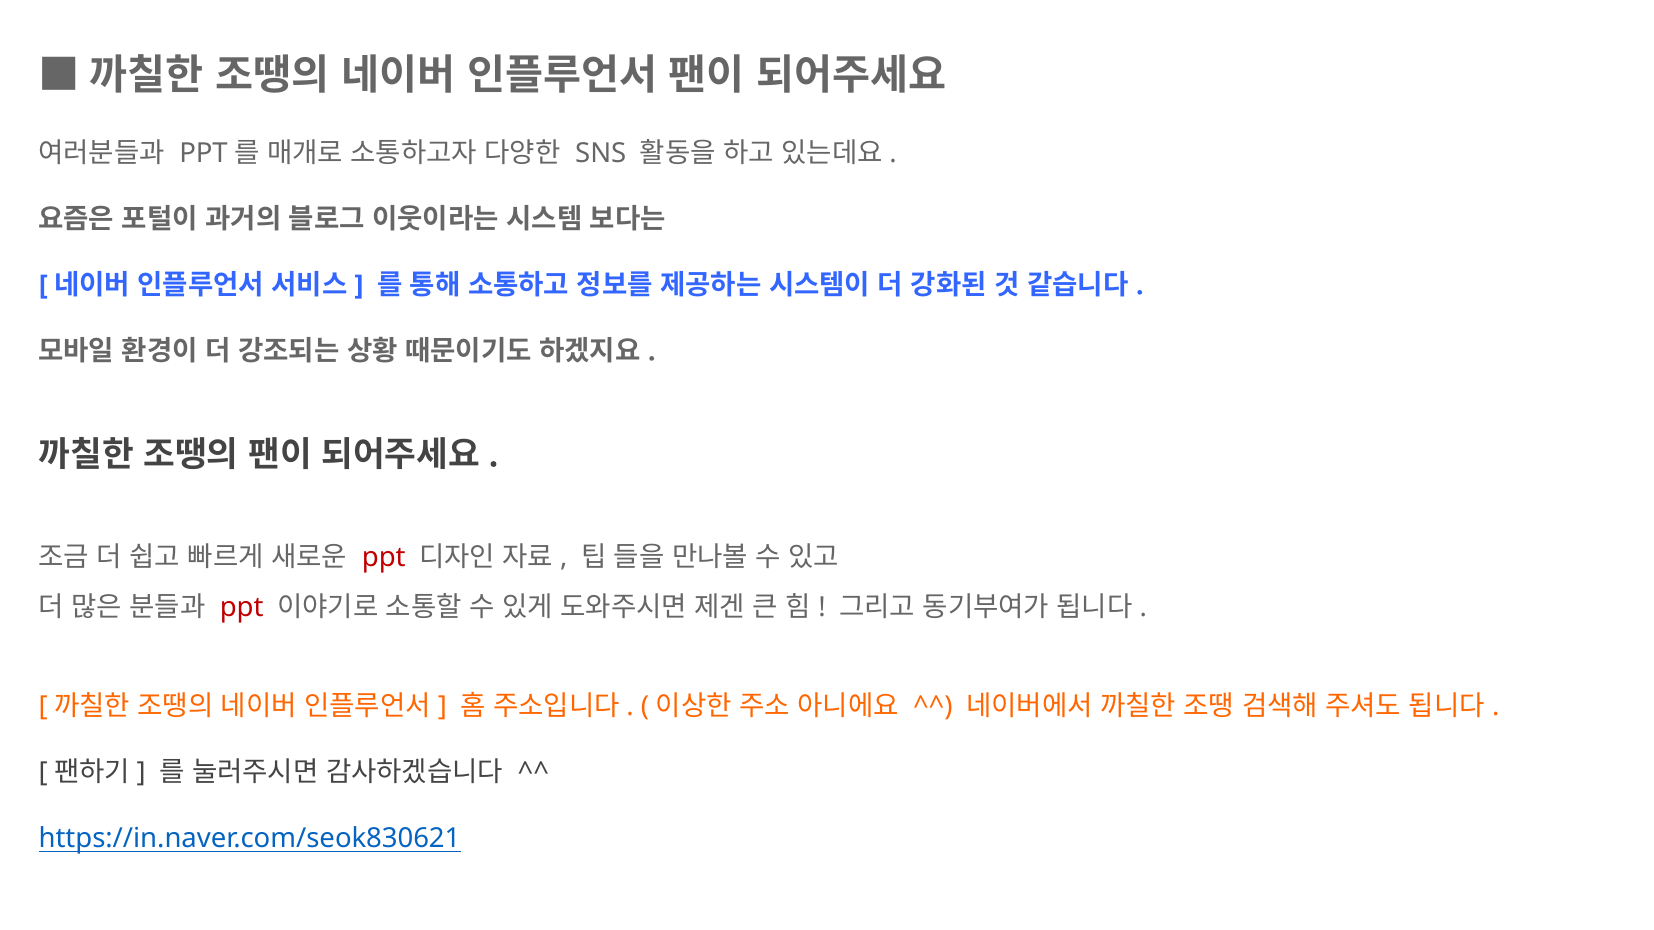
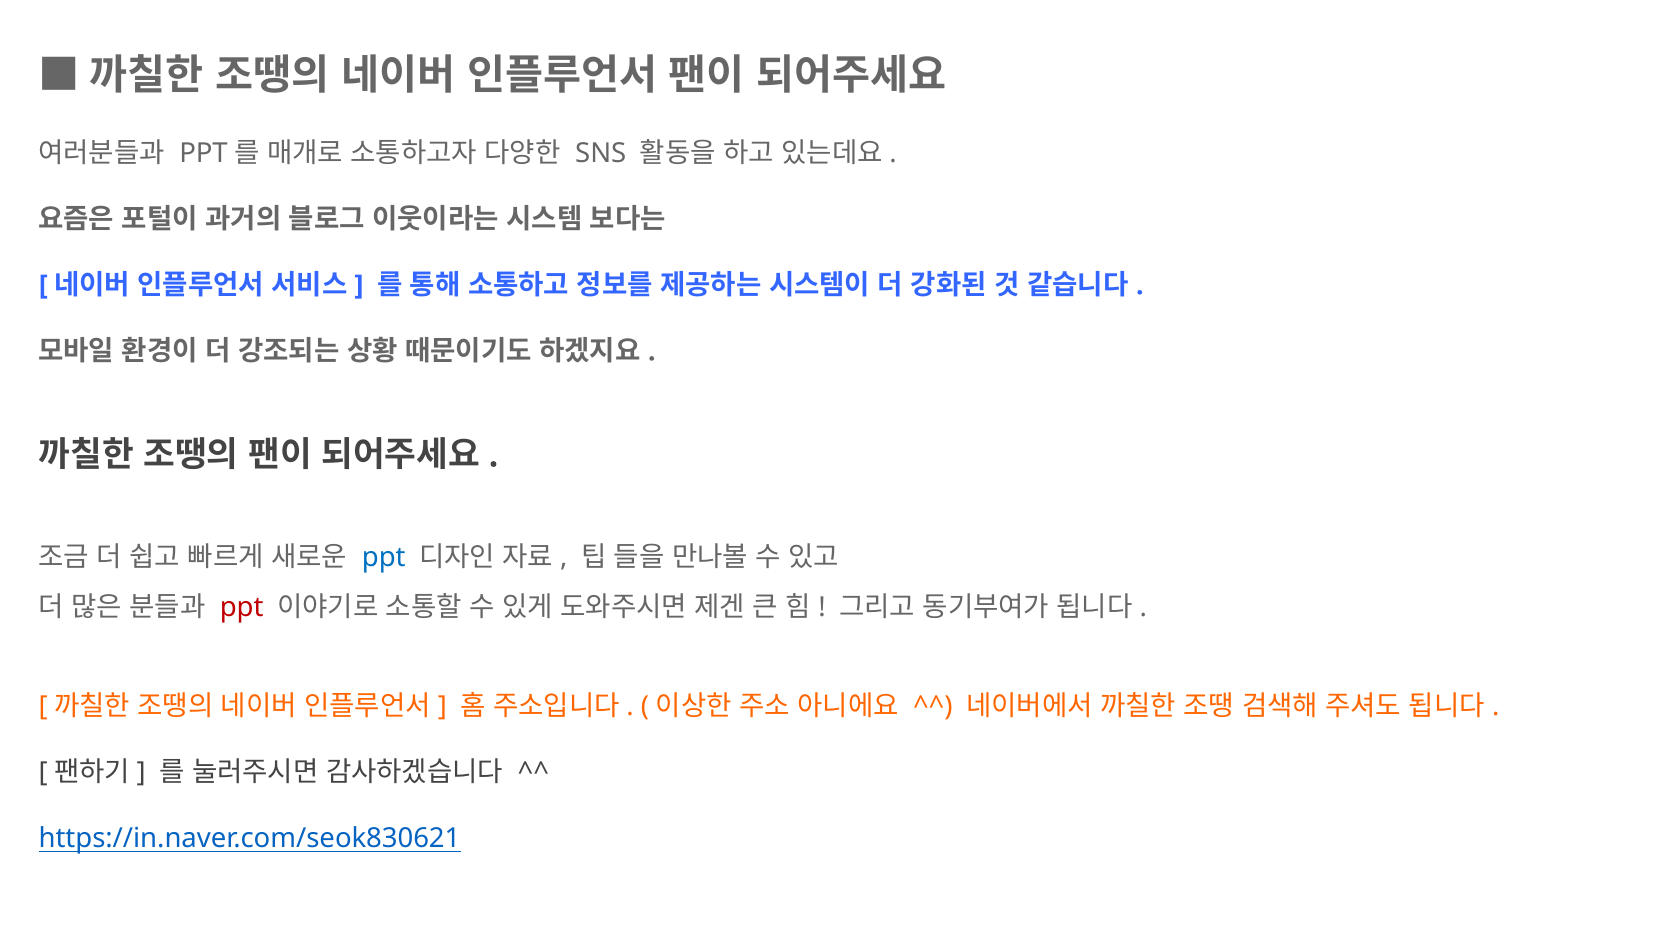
ppt colour: red -> blue (384, 558)
